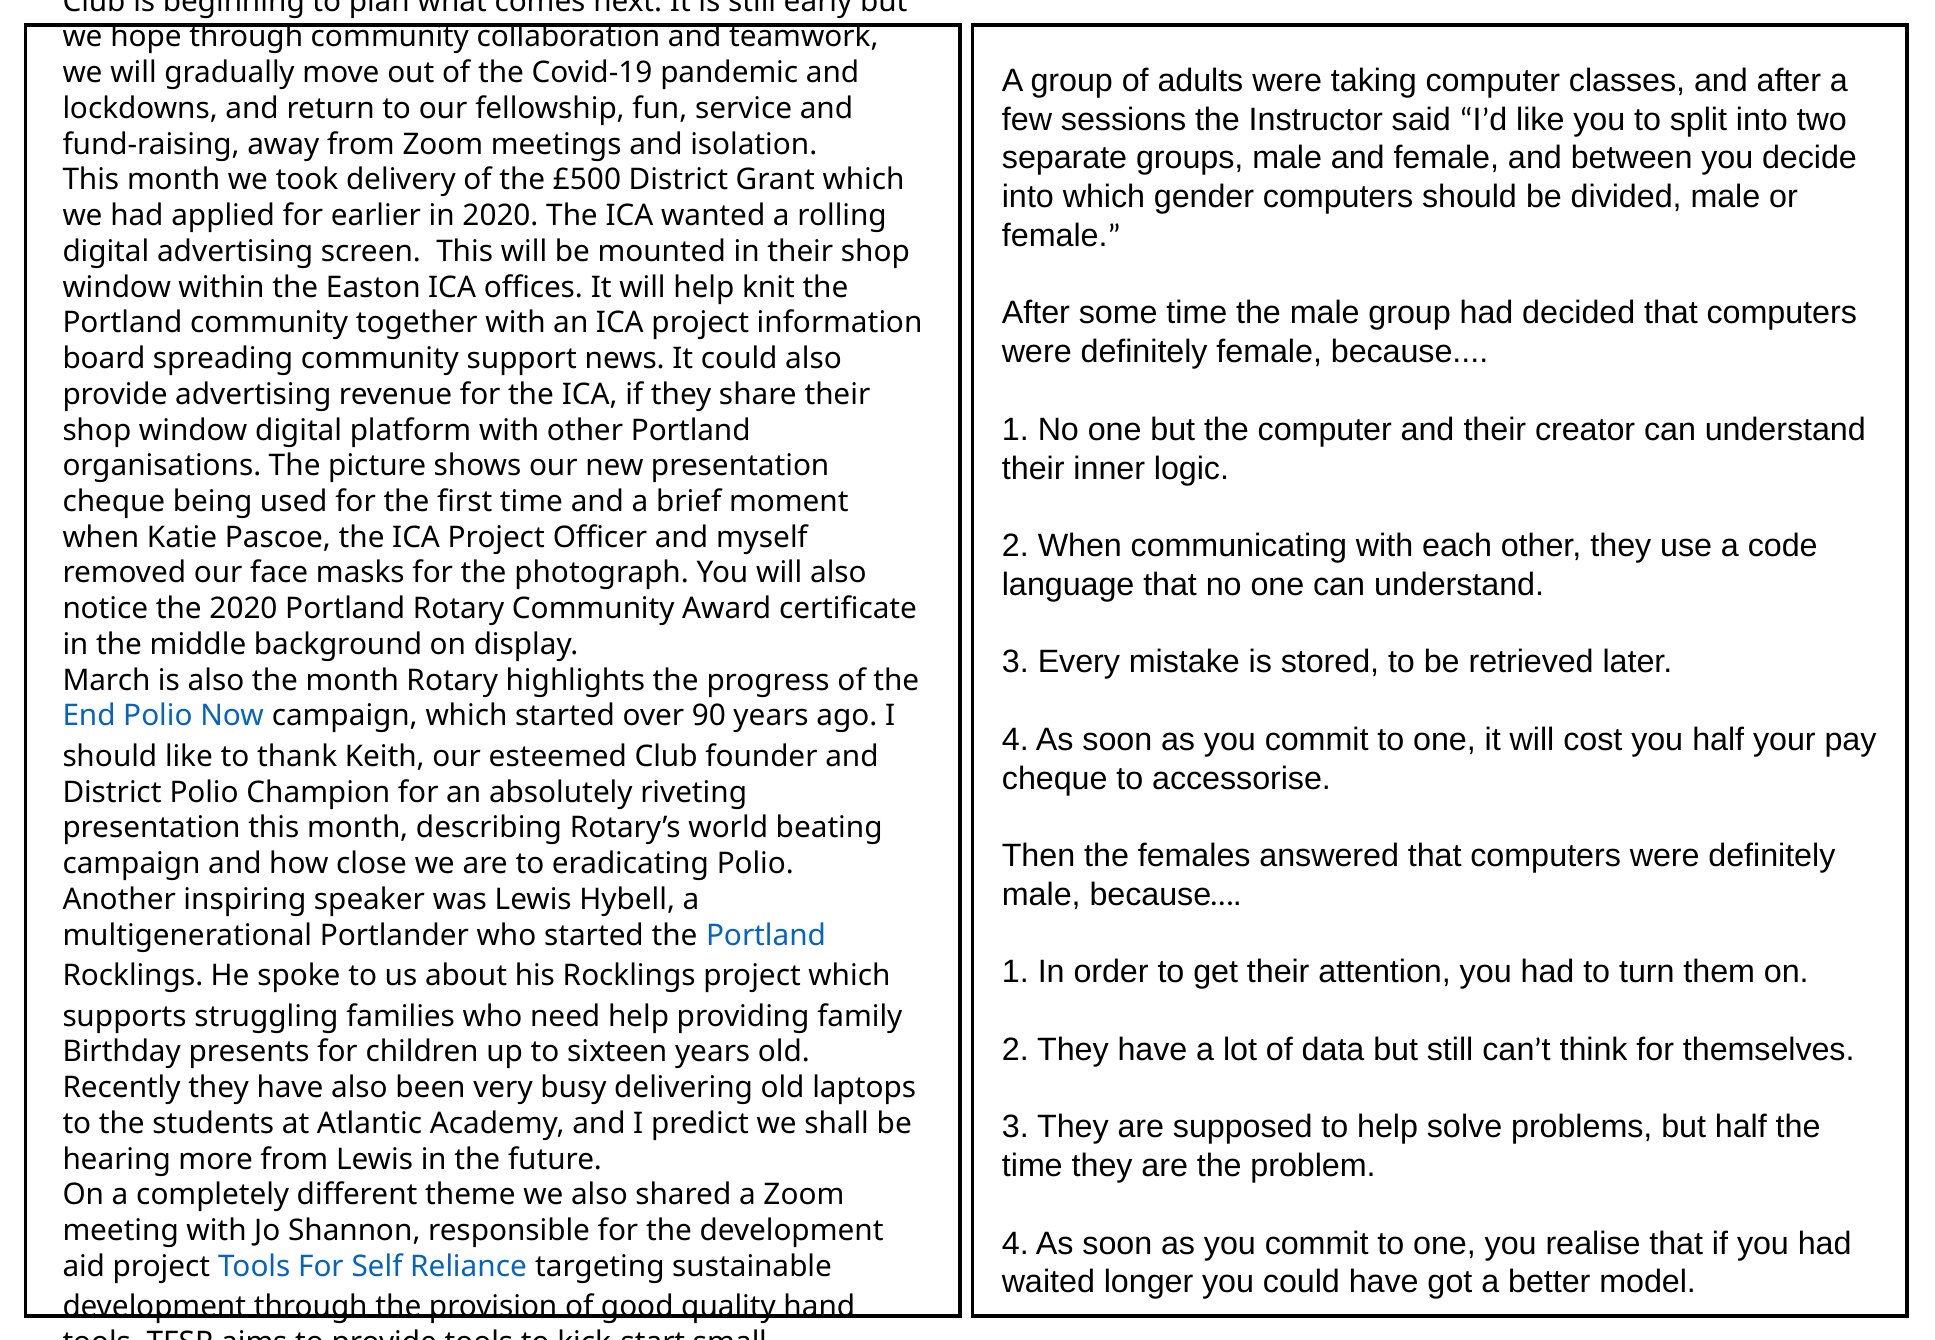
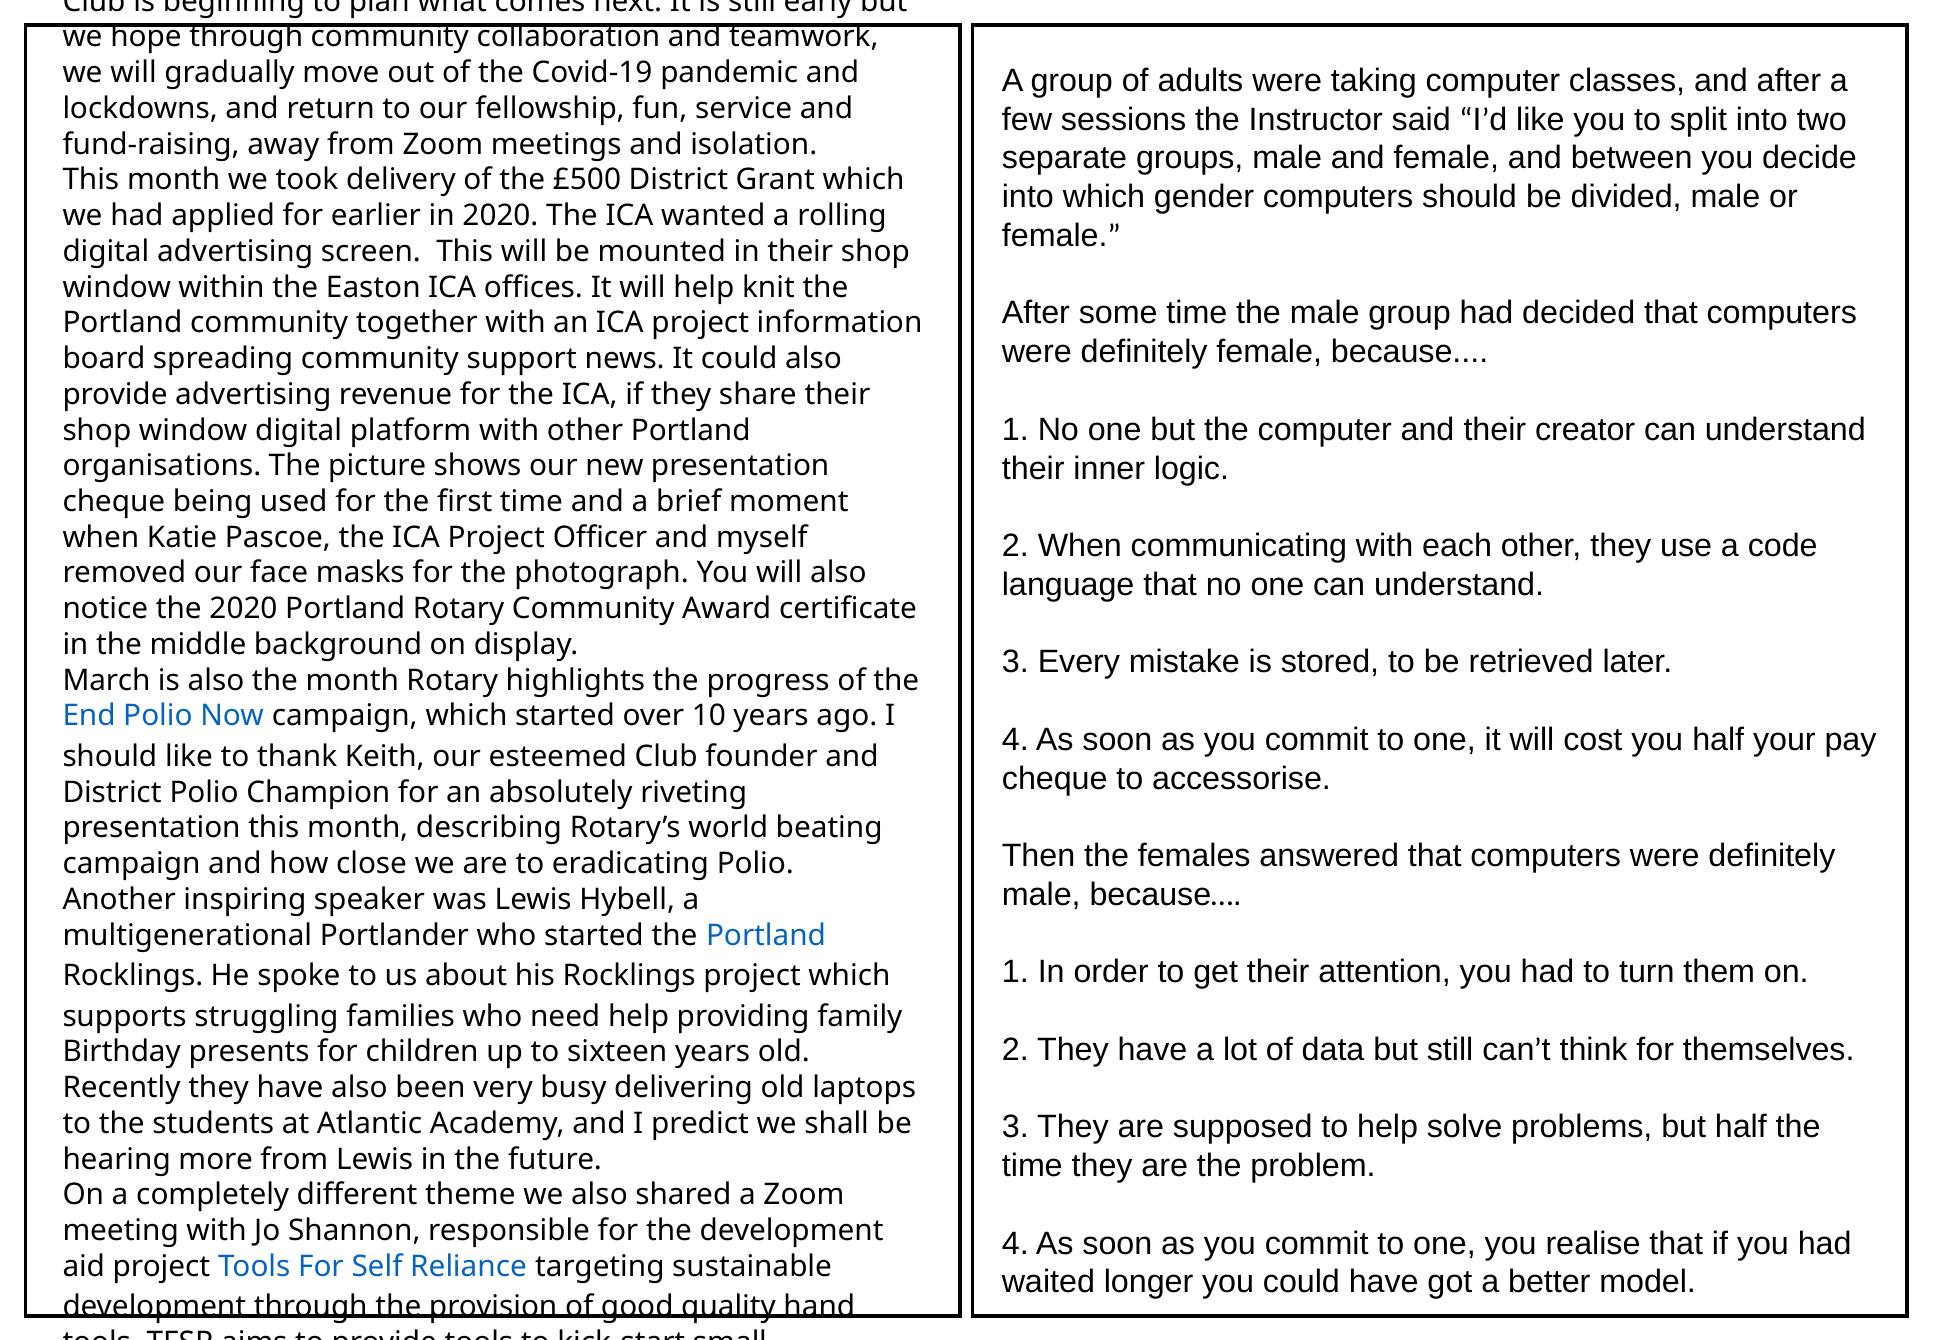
90: 90 -> 10 (709, 716)
